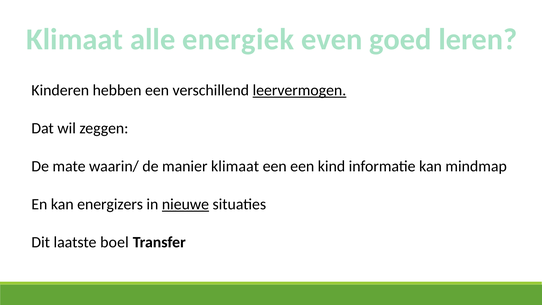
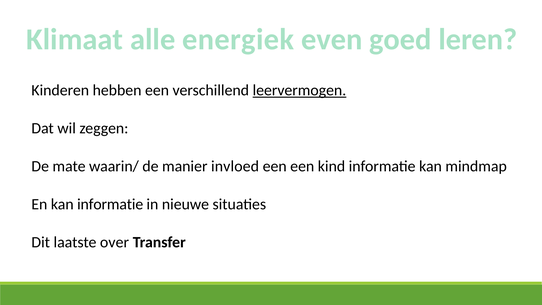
manier klimaat: klimaat -> invloed (235, 166)
kan energizers: energizers -> informatie (110, 204)
nieuwe underline: present -> none (185, 204)
boel: boel -> over (115, 242)
